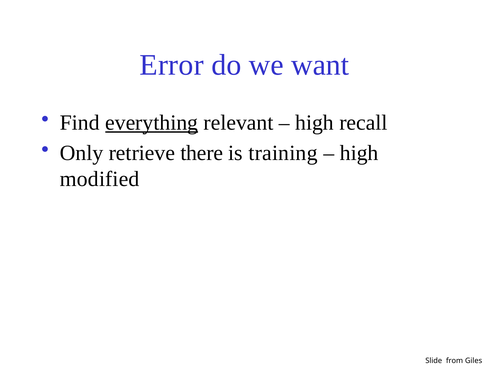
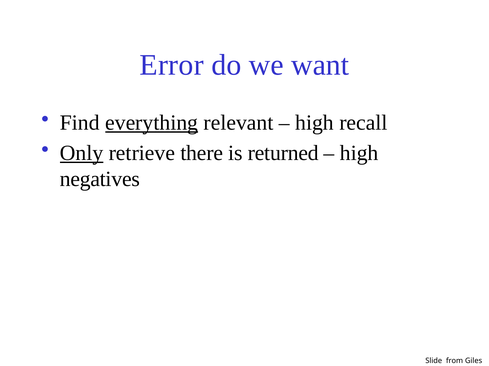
Only underline: none -> present (82, 153)
training: training -> returned (283, 153)
modified: modified -> negatives (100, 179)
